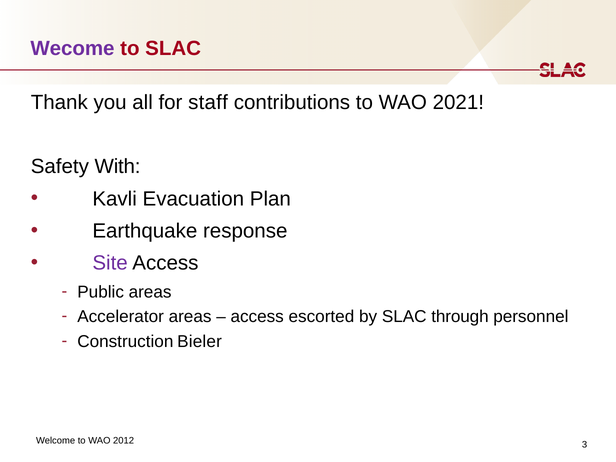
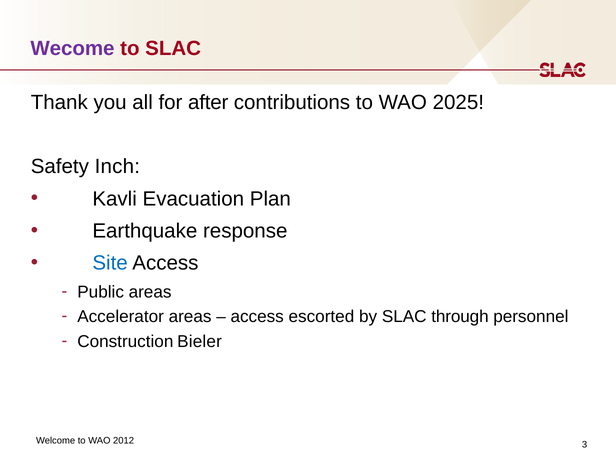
staff: staff -> after (208, 102)
2021: 2021 -> 2025 (458, 102)
With: With -> Inch (117, 167)
Site colour: purple -> blue (110, 263)
